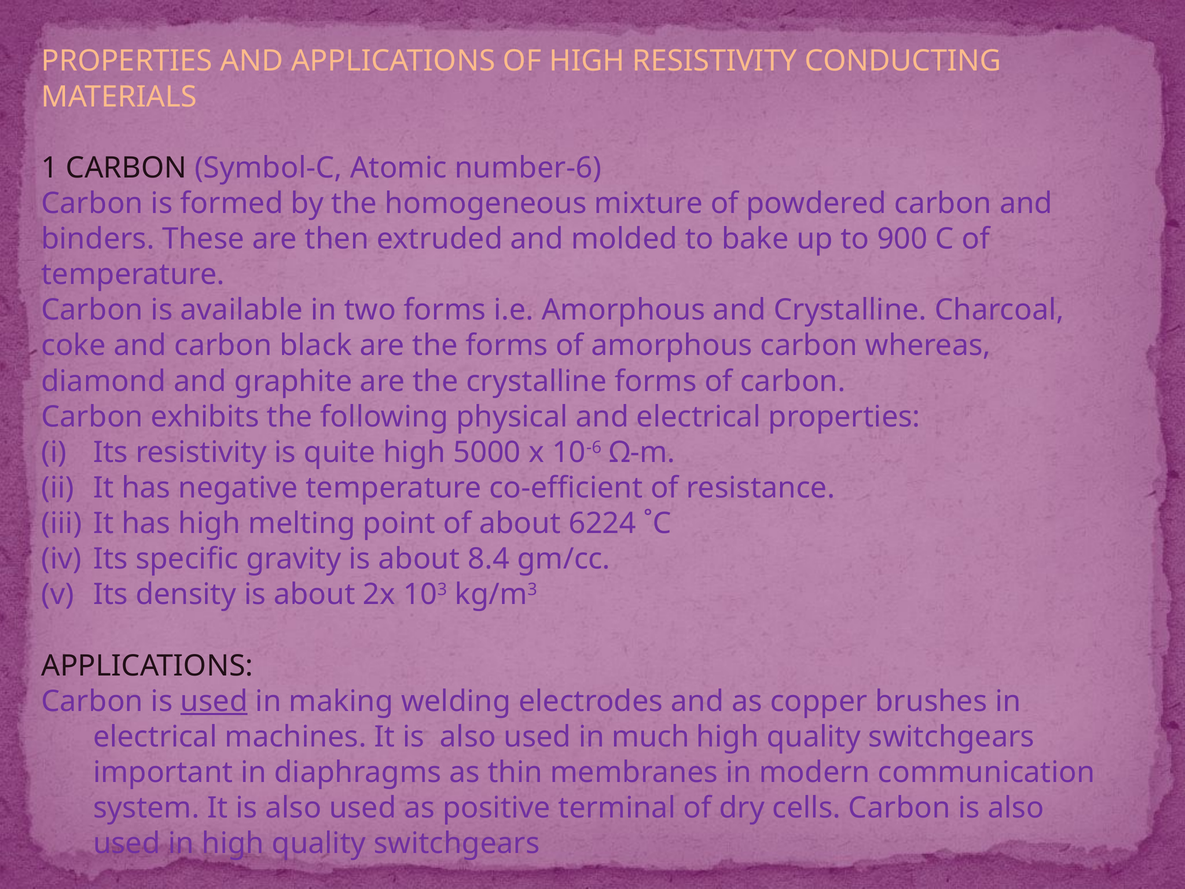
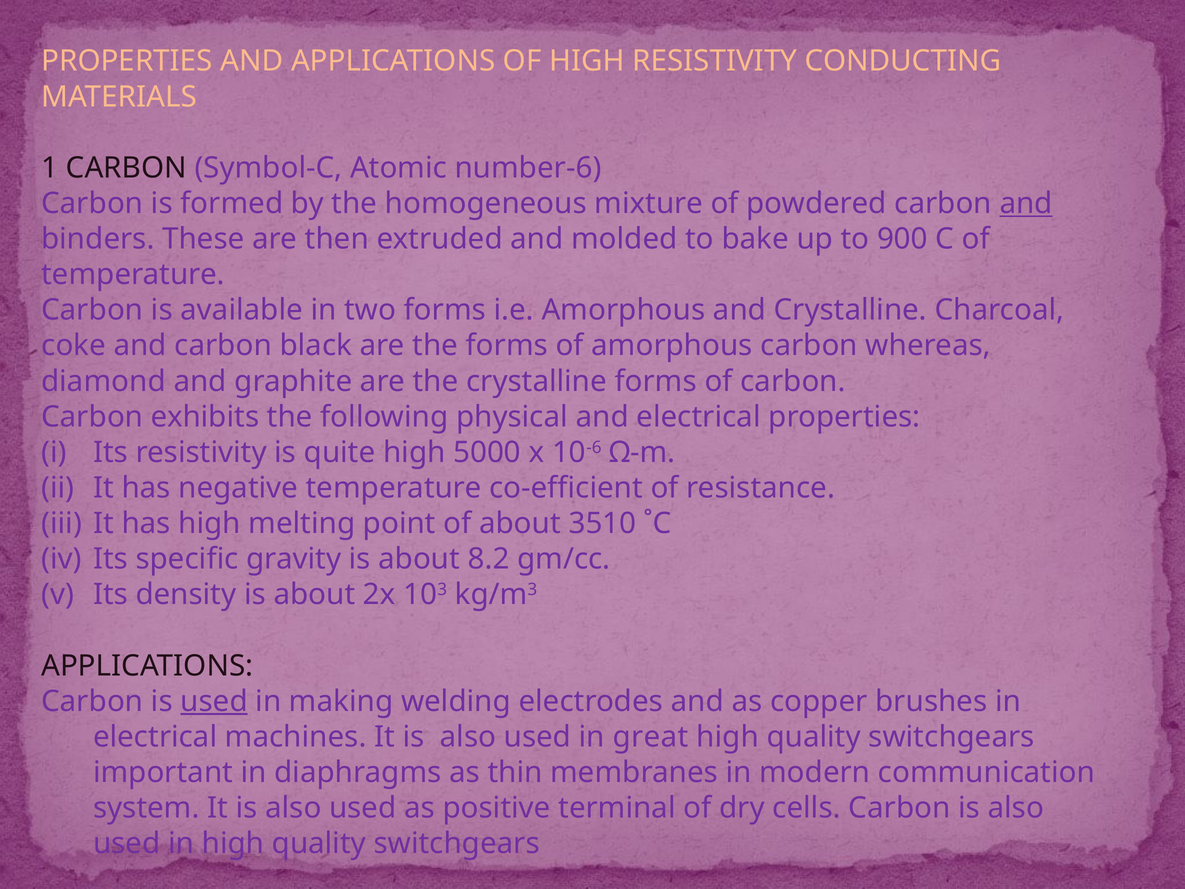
and underline: none -> present (1026, 203)
6224: 6224 -> 3510 (602, 523)
8.4: 8.4 -> 8.2 (489, 559)
much: much -> great (651, 737)
